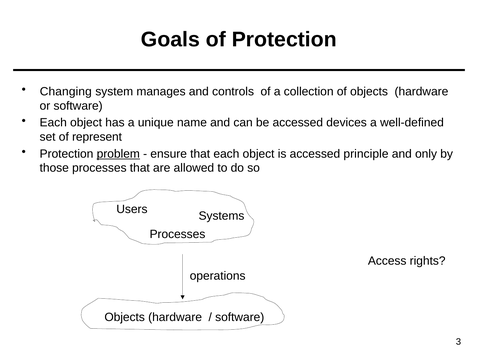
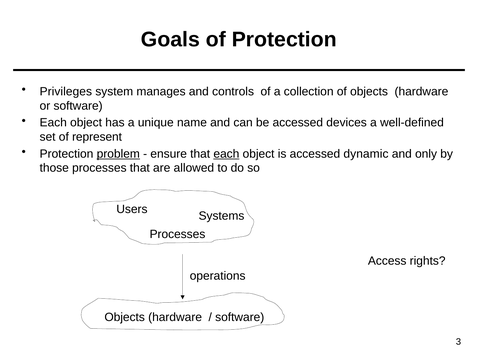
Changing: Changing -> Privileges (66, 92)
each underline: none -> present (226, 154)
principle: principle -> dynamic (366, 154)
